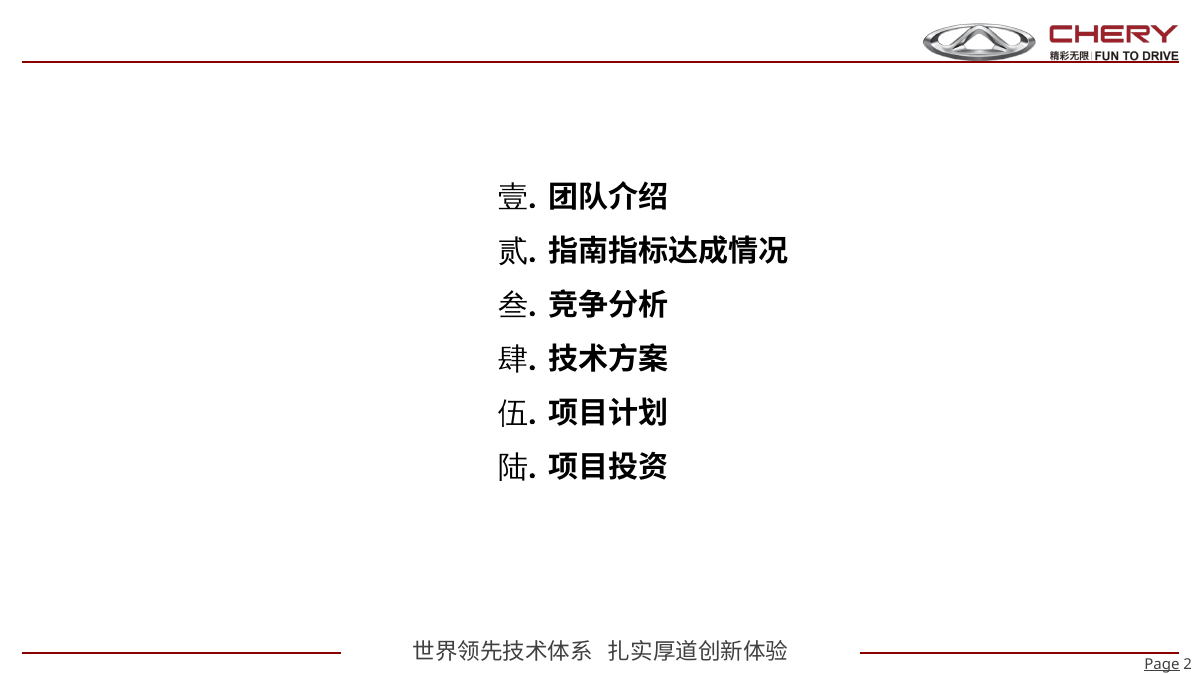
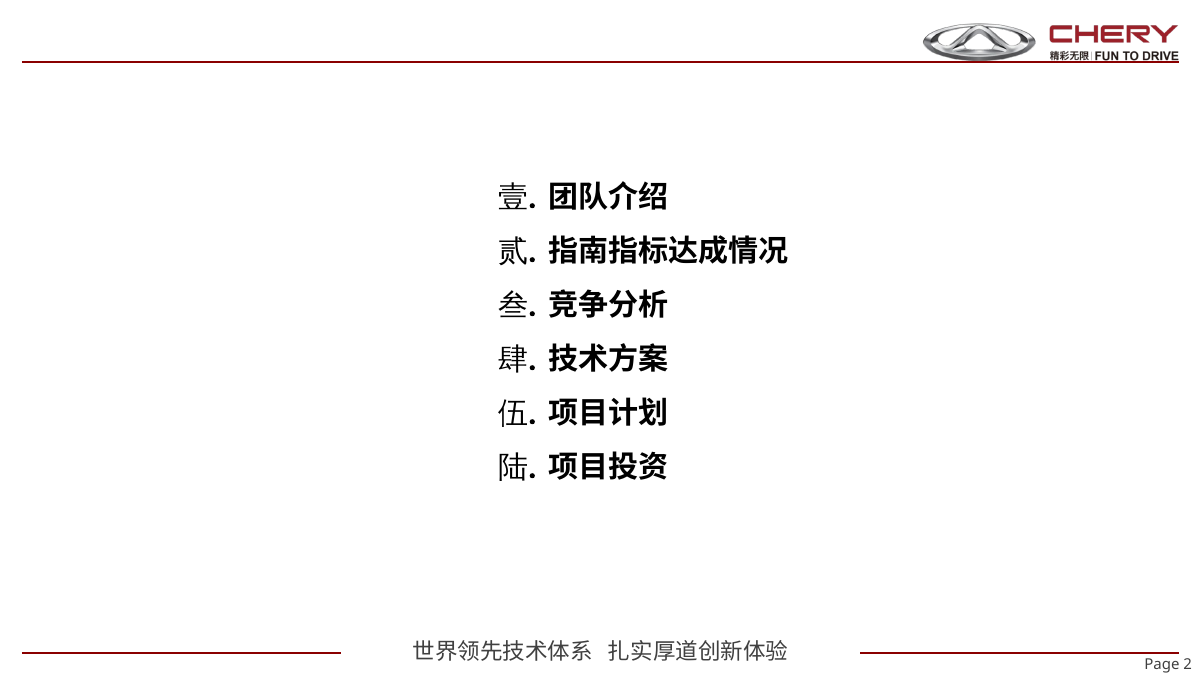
Page underline: present -> none (1162, 665)
